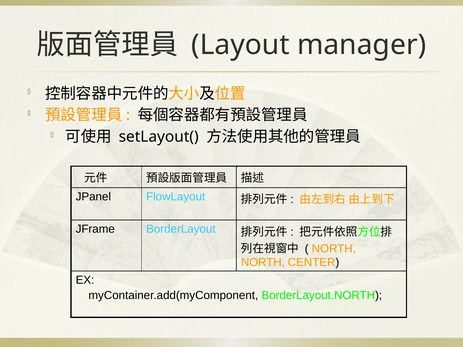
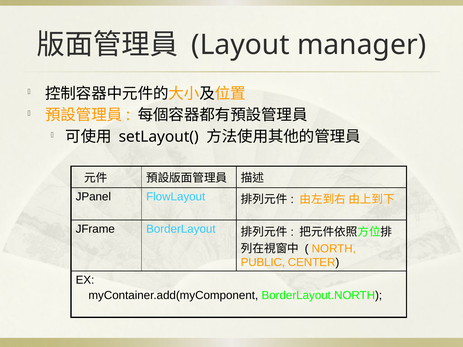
NORTH: NORTH -> PUBLIC (263, 263)
